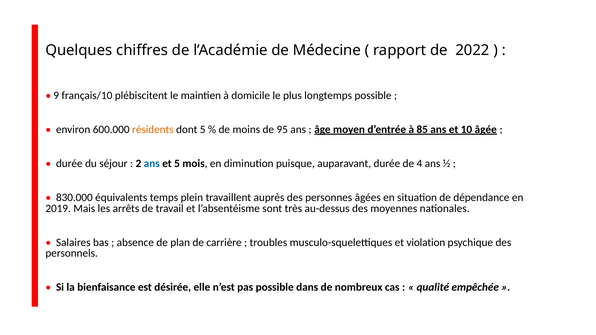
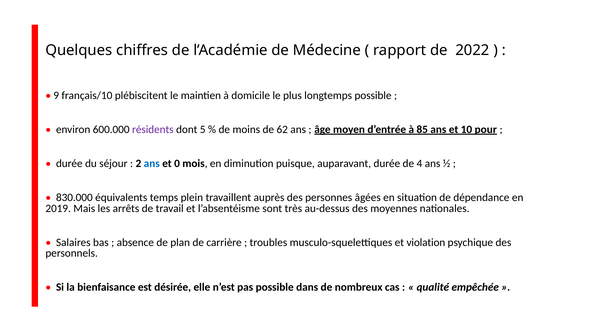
résidents colour: orange -> purple (153, 129)
95: 95 -> 62 (282, 129)
âgée: âgée -> pour (486, 129)
et 5: 5 -> 0 (177, 164)
